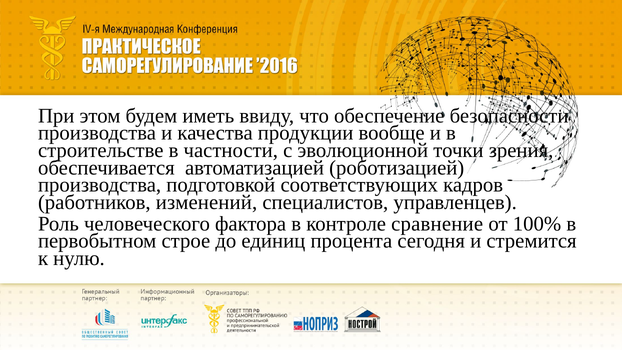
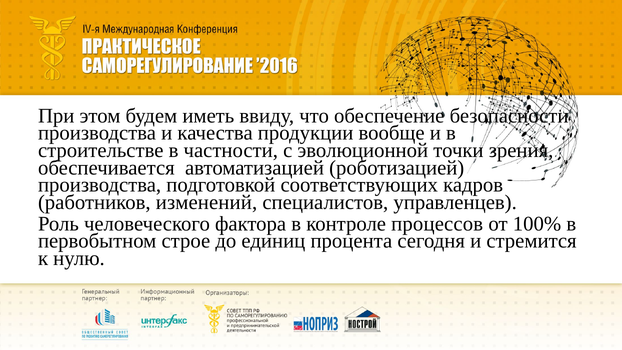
сравнение: сравнение -> процессов (437, 224)
